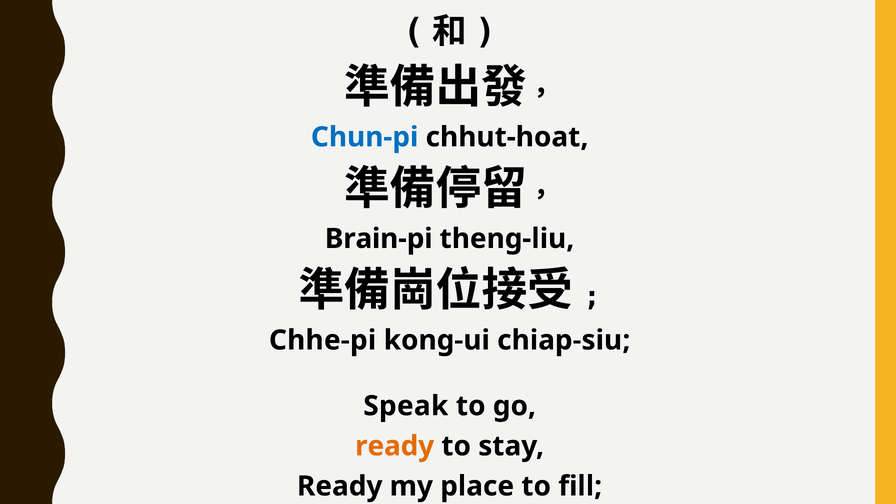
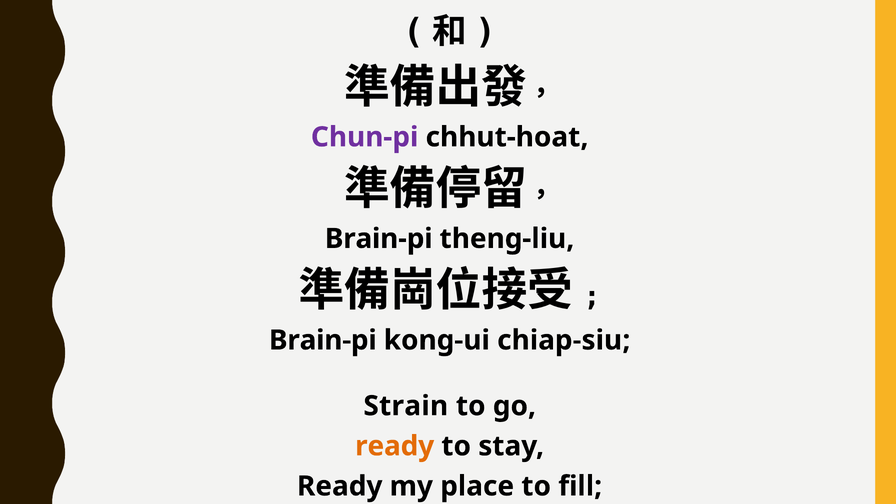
Chun-pi colour: blue -> purple (365, 137)
Chhe-pi: Chhe-pi -> Brain-pi (323, 340)
Speak: Speak -> Strain (406, 406)
